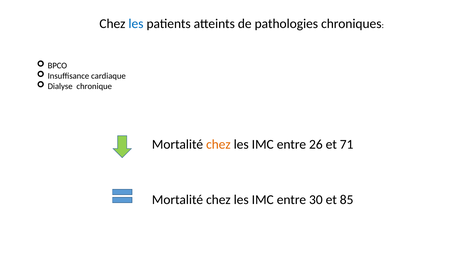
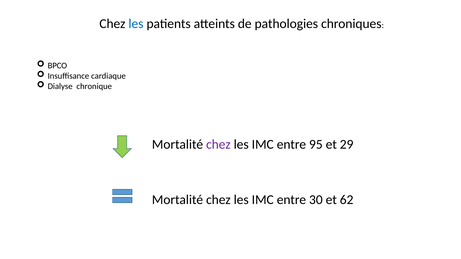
chez colour: orange -> purple (218, 144)
26: 26 -> 95 (316, 144)
71: 71 -> 29 (347, 144)
85: 85 -> 62 (347, 200)
